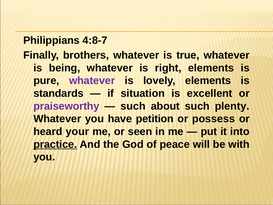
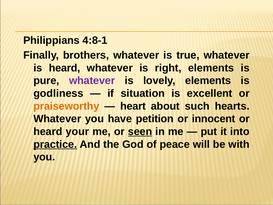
4:8-7: 4:8-7 -> 4:8-1 (95, 40)
is being: being -> heard (65, 68)
standards: standards -> godliness (58, 93)
praiseworthy colour: purple -> orange (66, 106)
such: such -> heart (133, 106)
plenty: plenty -> hearts (232, 106)
possess: possess -> innocent (214, 119)
seen underline: none -> present (140, 131)
